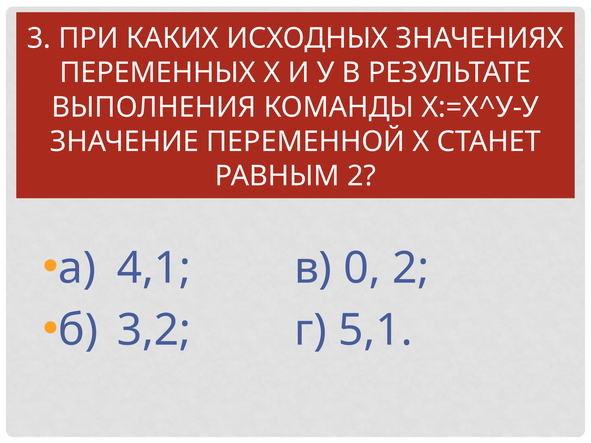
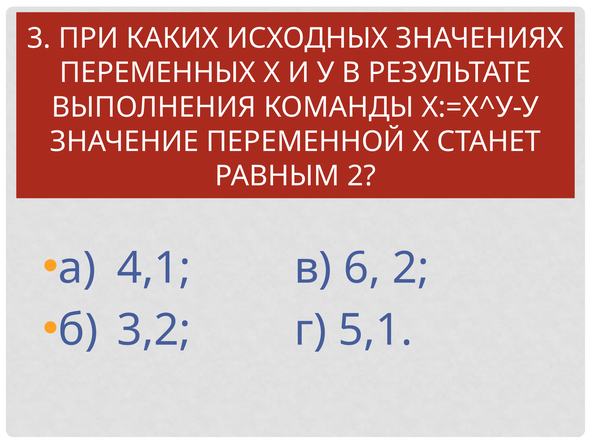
0: 0 -> 6 (362, 268)
